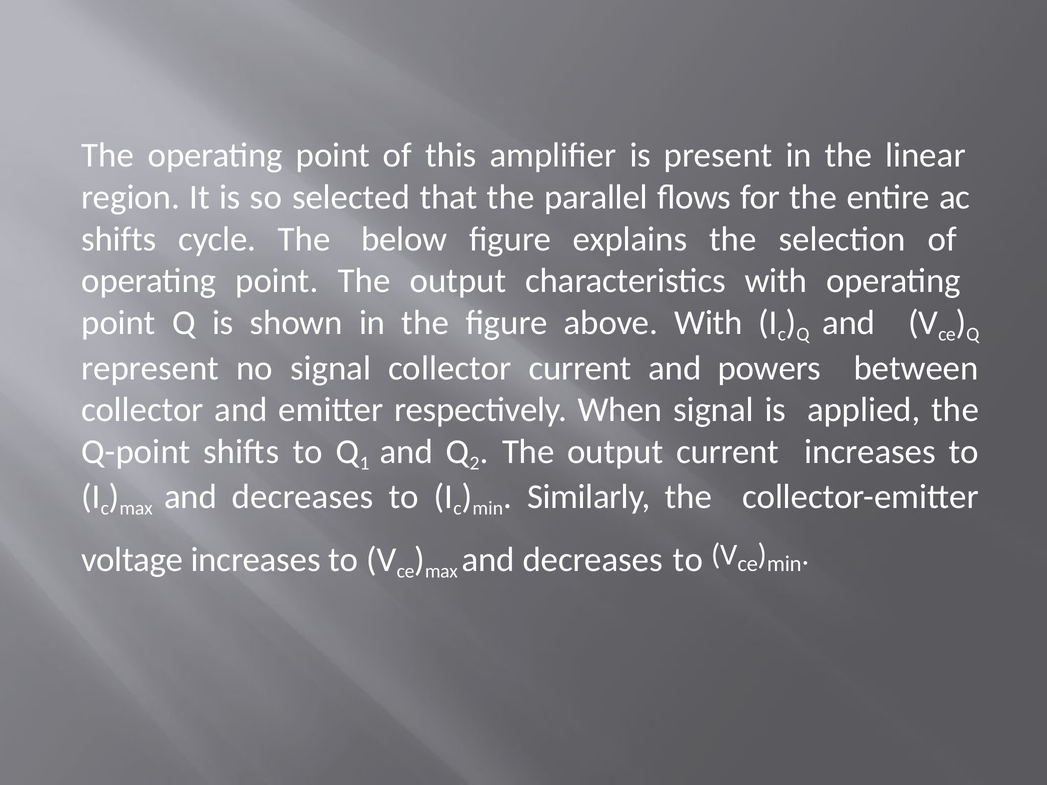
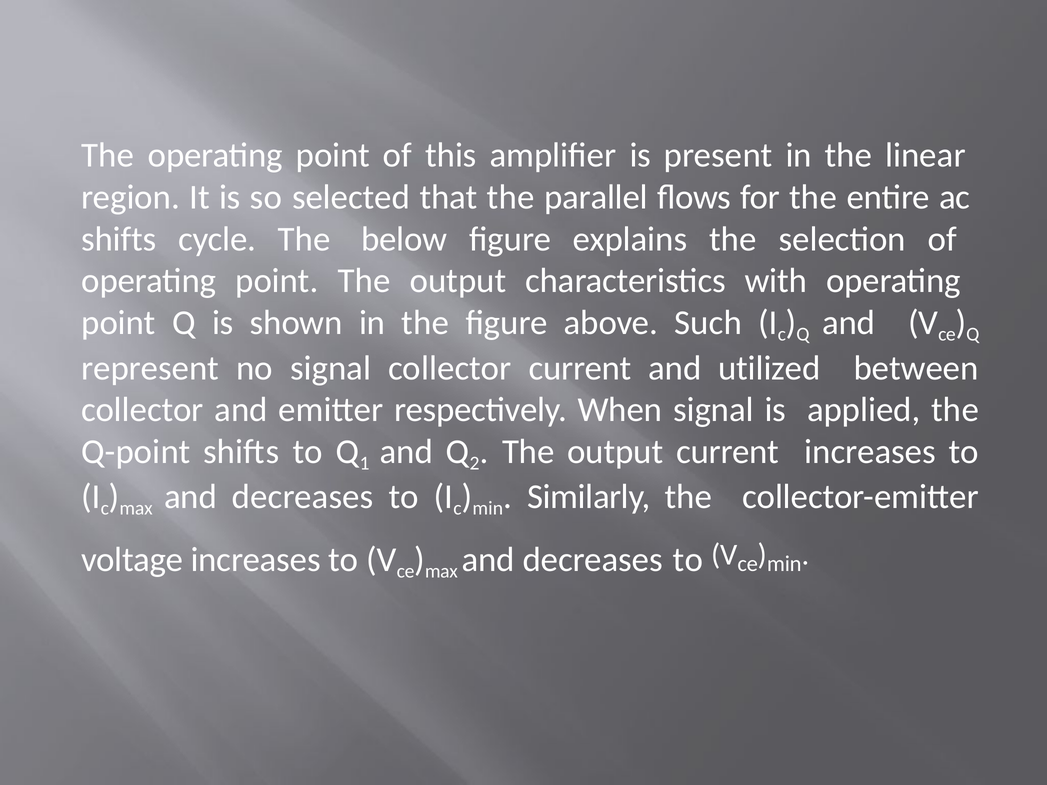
above With: With -> Such (708, 323)
powers: powers -> utilized (769, 368)
